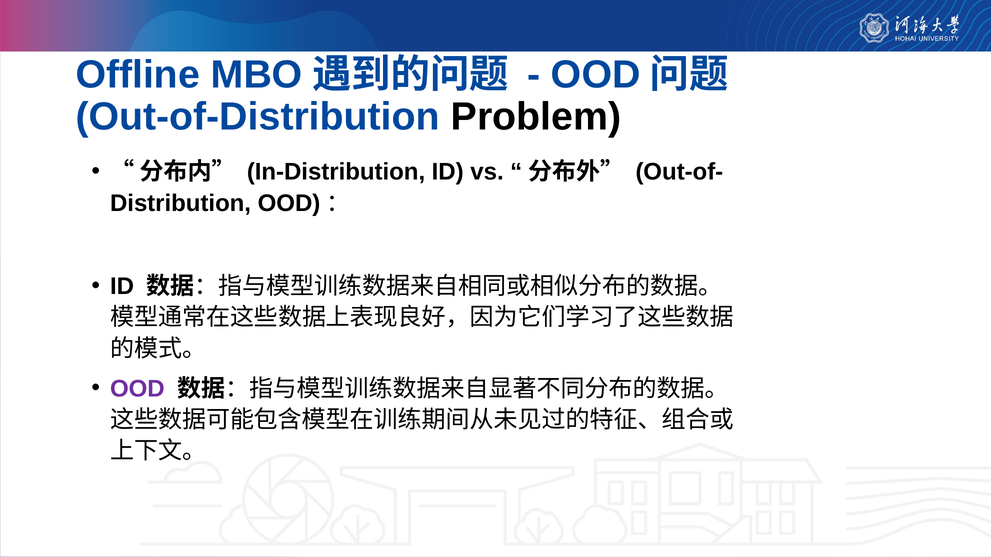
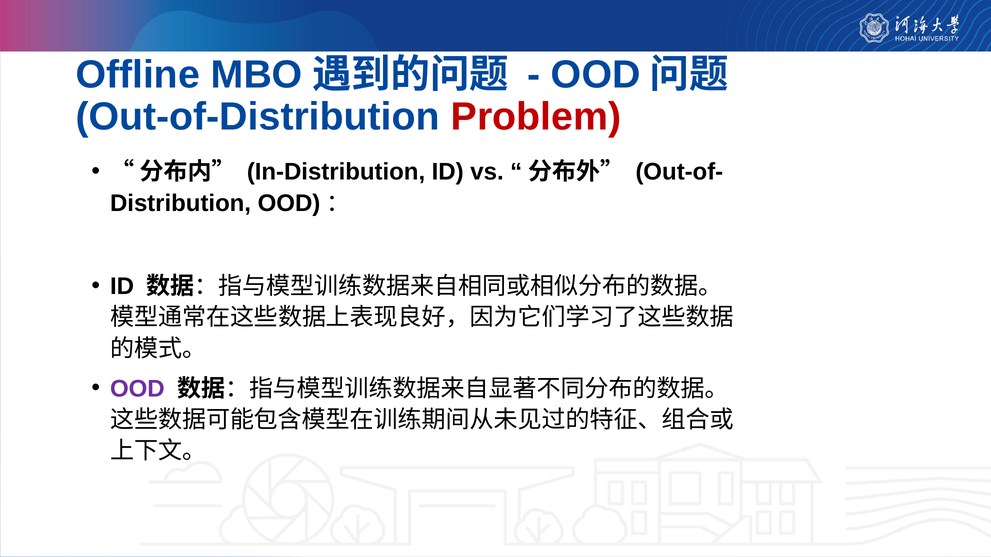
Problem colour: black -> red (536, 117)
